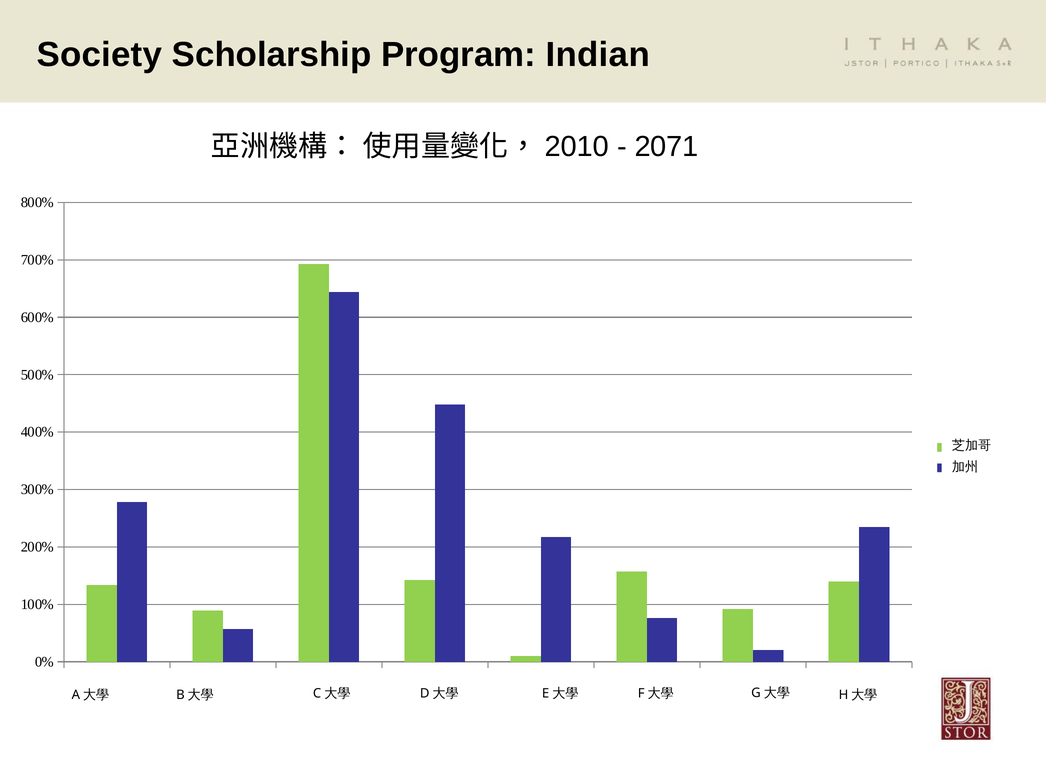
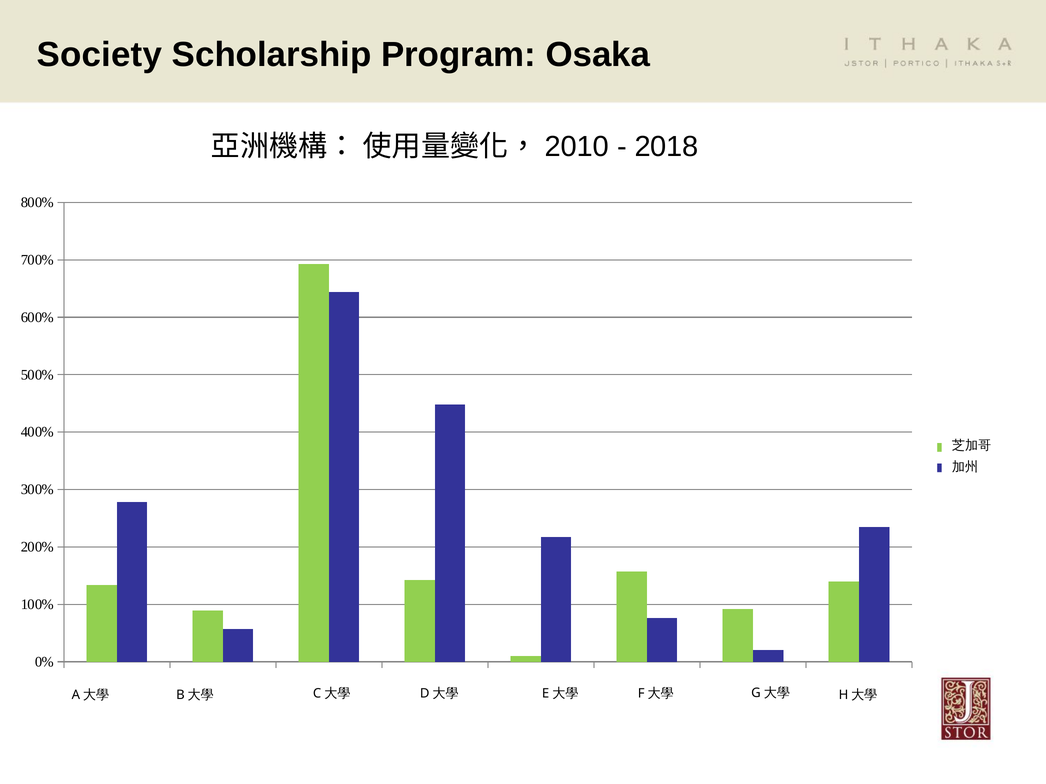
Program Indian: Indian -> Osaka (598, 55)
2071: 2071 -> 2018 (666, 147)
